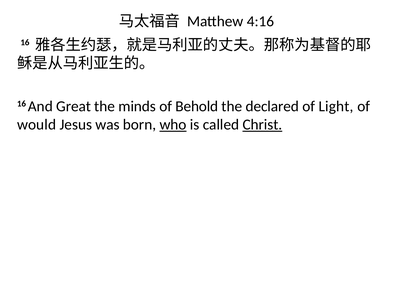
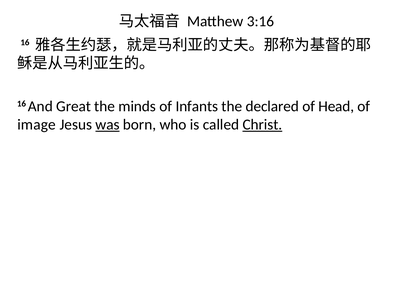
4:16: 4:16 -> 3:16 (260, 21)
Behold: Behold -> Infants (197, 106)
Light: Light -> Head (336, 106)
would: would -> image (37, 124)
was underline: none -> present (108, 124)
who underline: present -> none (173, 124)
